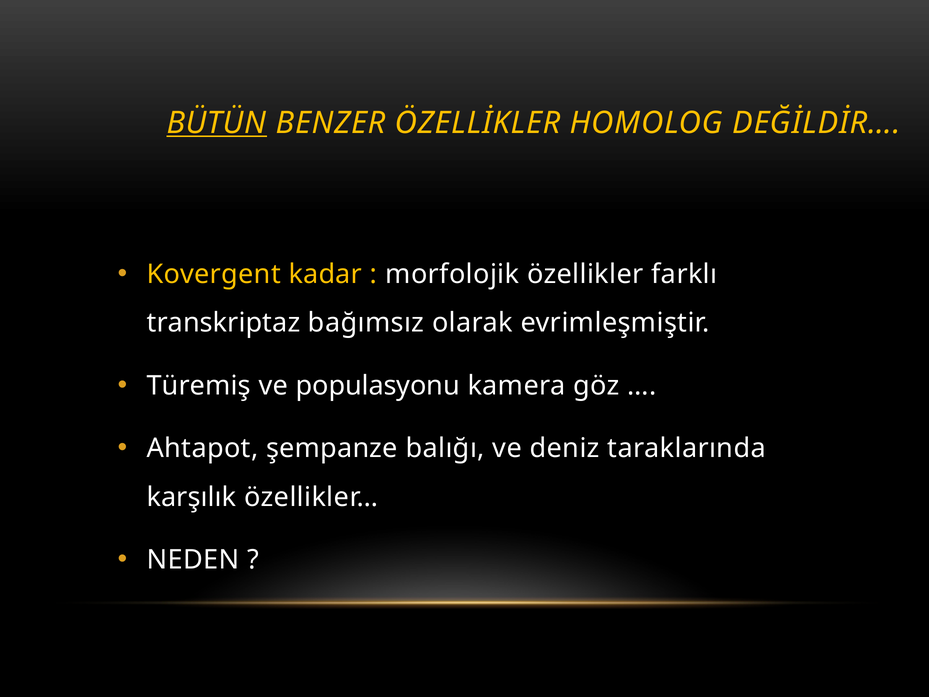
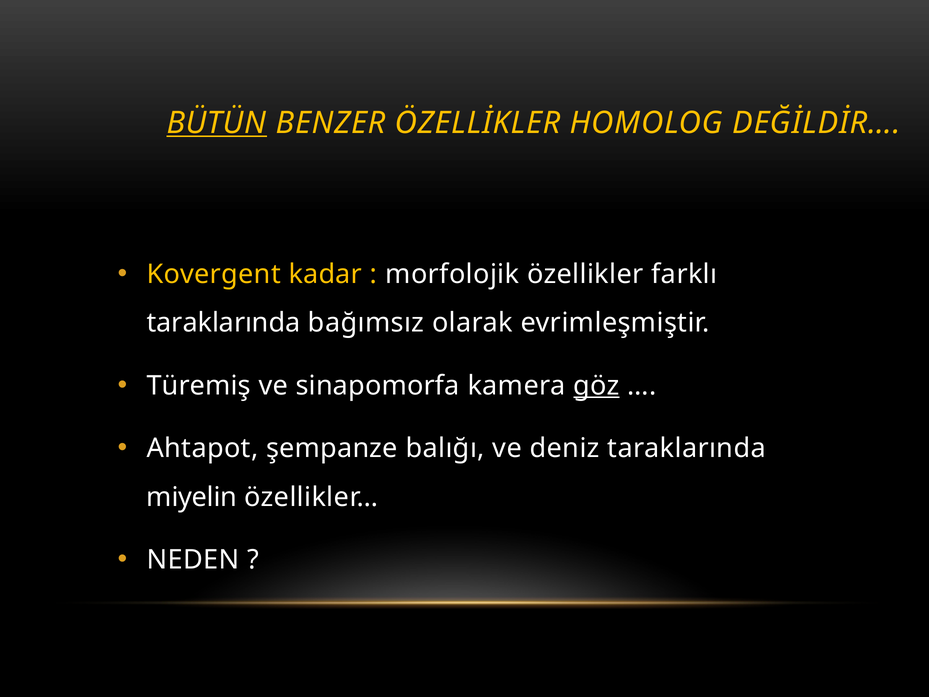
transkriptaz: transkriptaz -> taraklarında (224, 323)
populasyonu: populasyonu -> sinapomorfa (378, 386)
göz underline: none -> present (596, 386)
karşılık: karşılık -> miyelin (192, 497)
